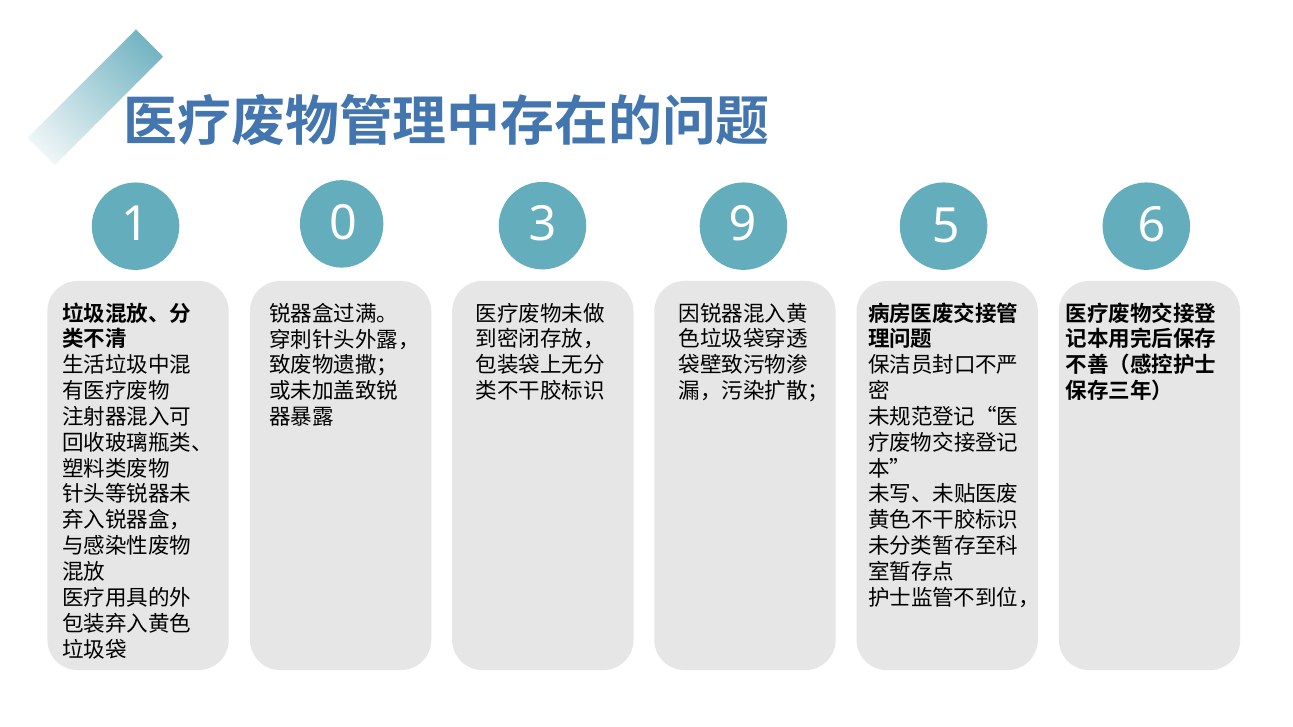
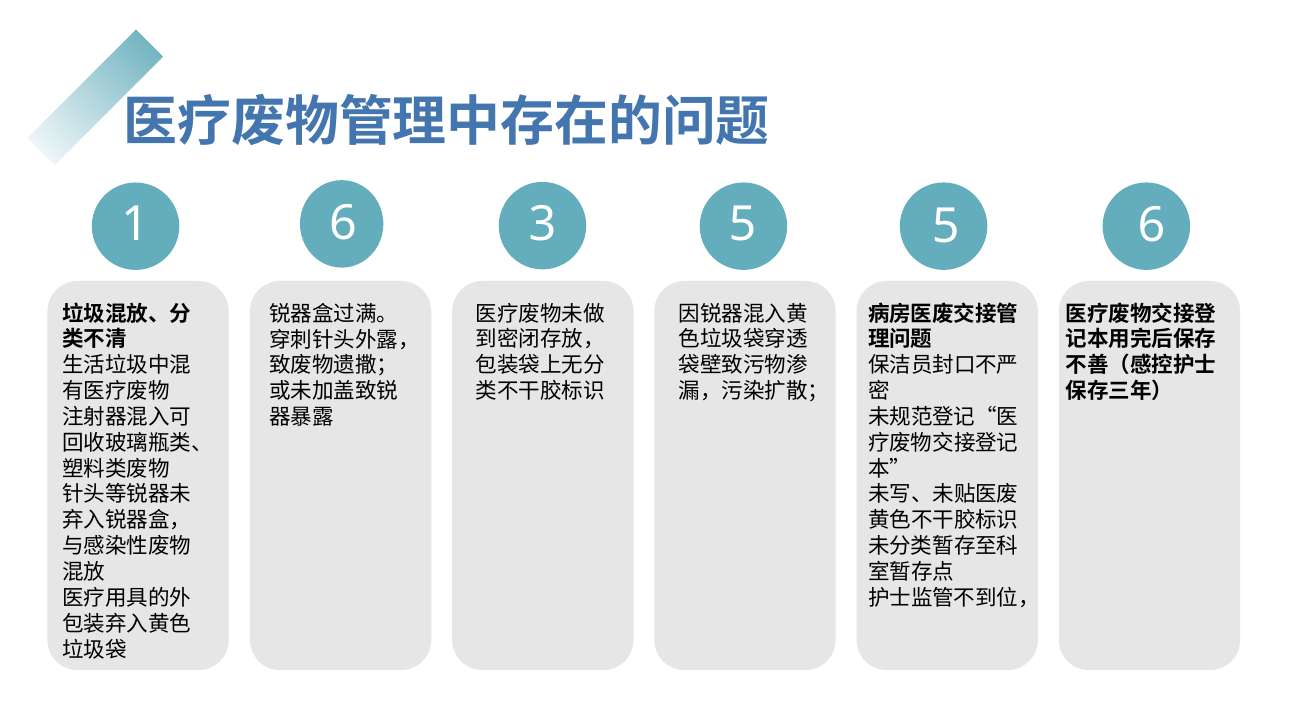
1 0: 0 -> 6 (343, 223)
3 9: 9 -> 5 (743, 224)
